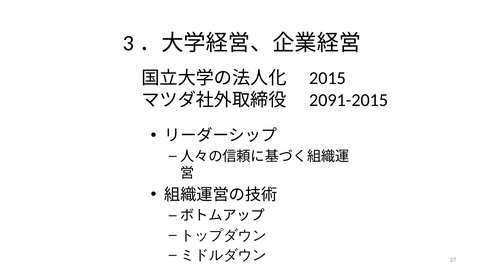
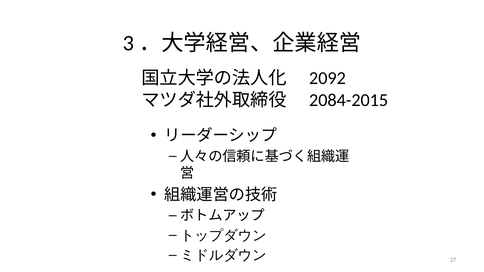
2015: 2015 -> 2092 (327, 78)
2091-2015: 2091-2015 -> 2084-2015 (349, 100)
